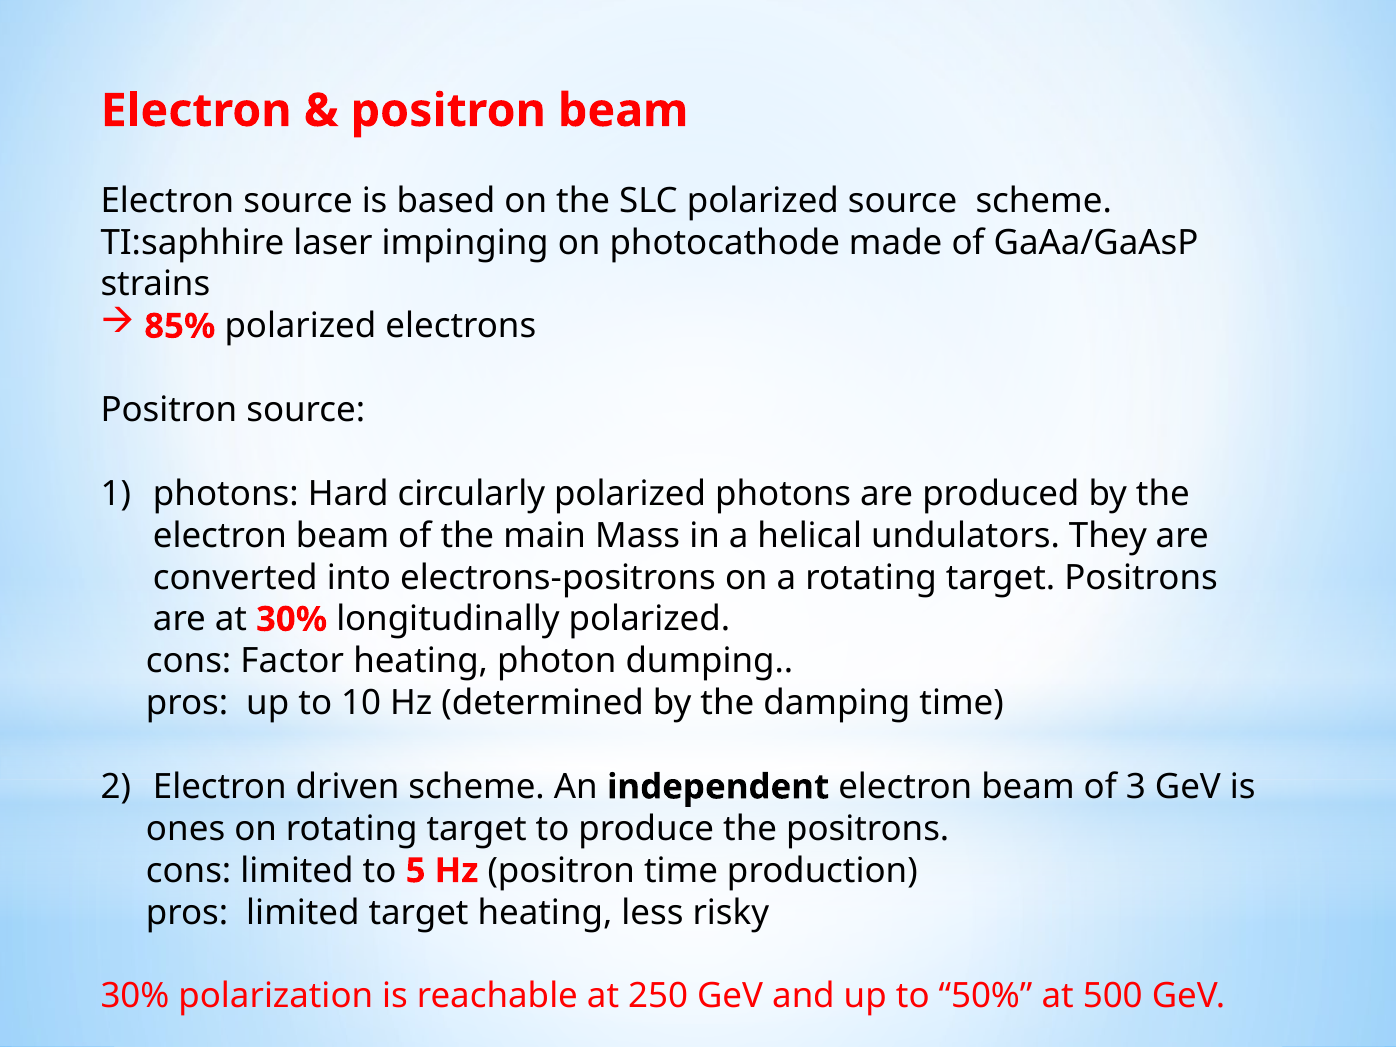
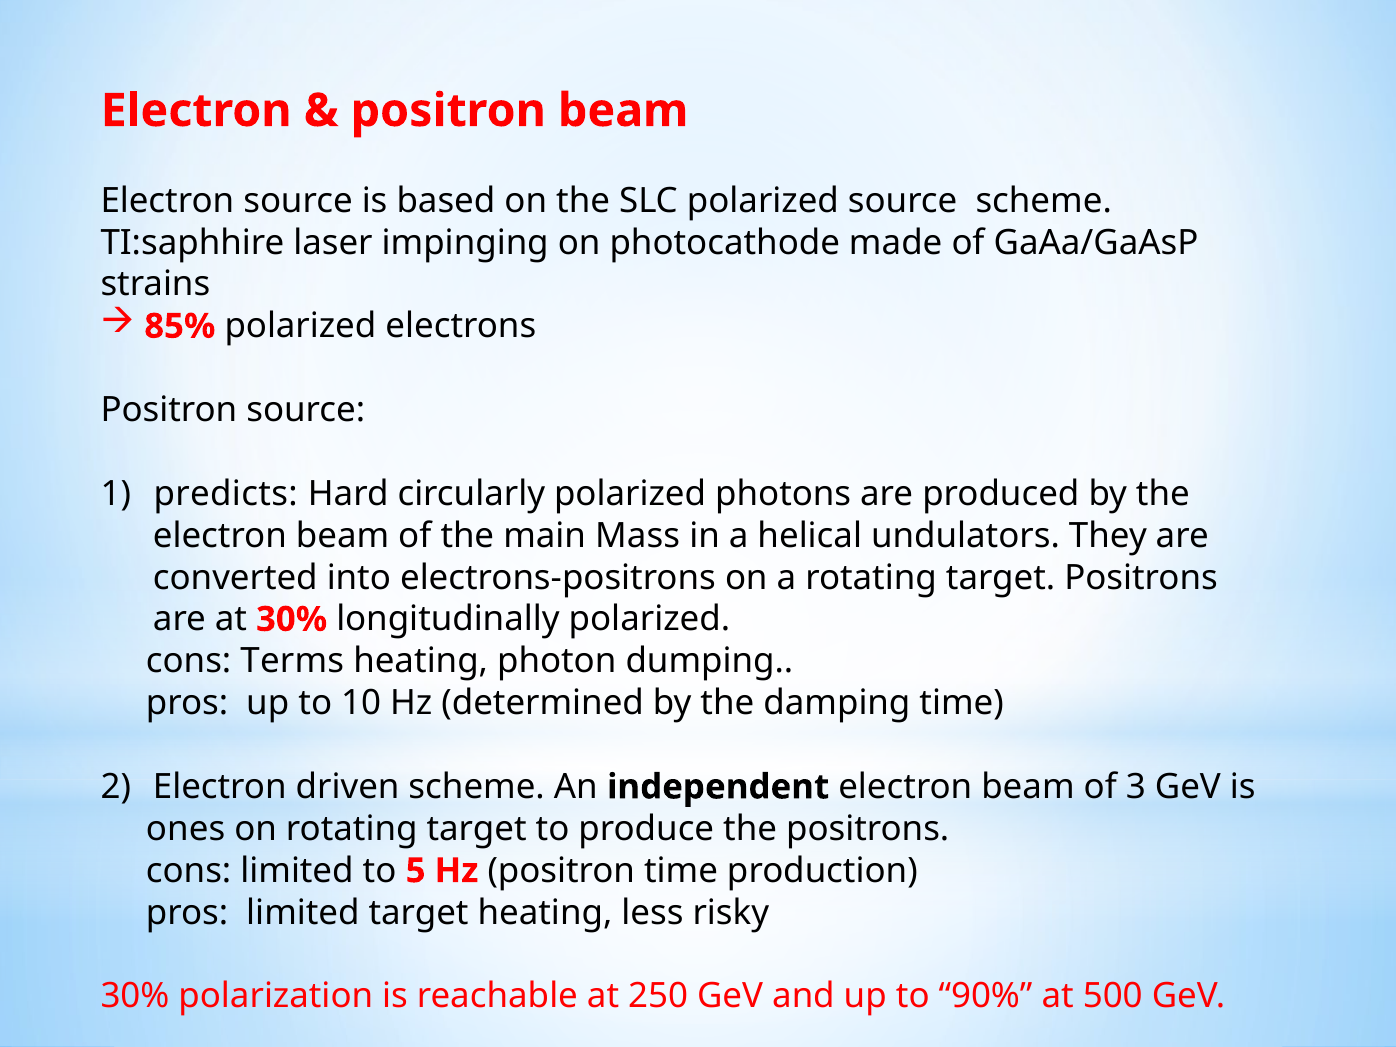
photons: photons -> predicts (226, 494)
Factor: Factor -> Terms (292, 661)
50%: 50% -> 90% (986, 996)
